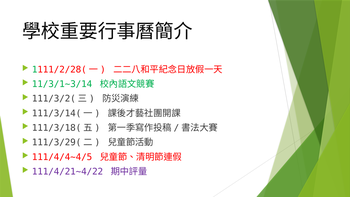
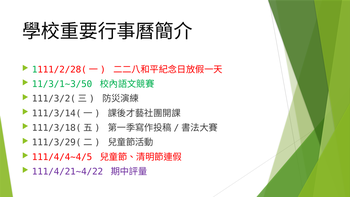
11/3/1~3/14: 11/3/1~3/14 -> 11/3/1~3/50 (62, 84)
